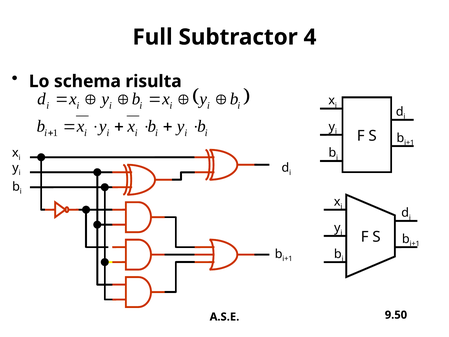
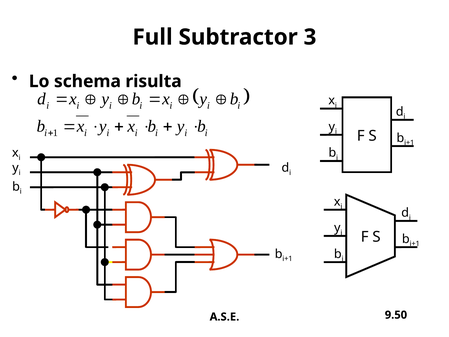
4: 4 -> 3 (310, 37)
